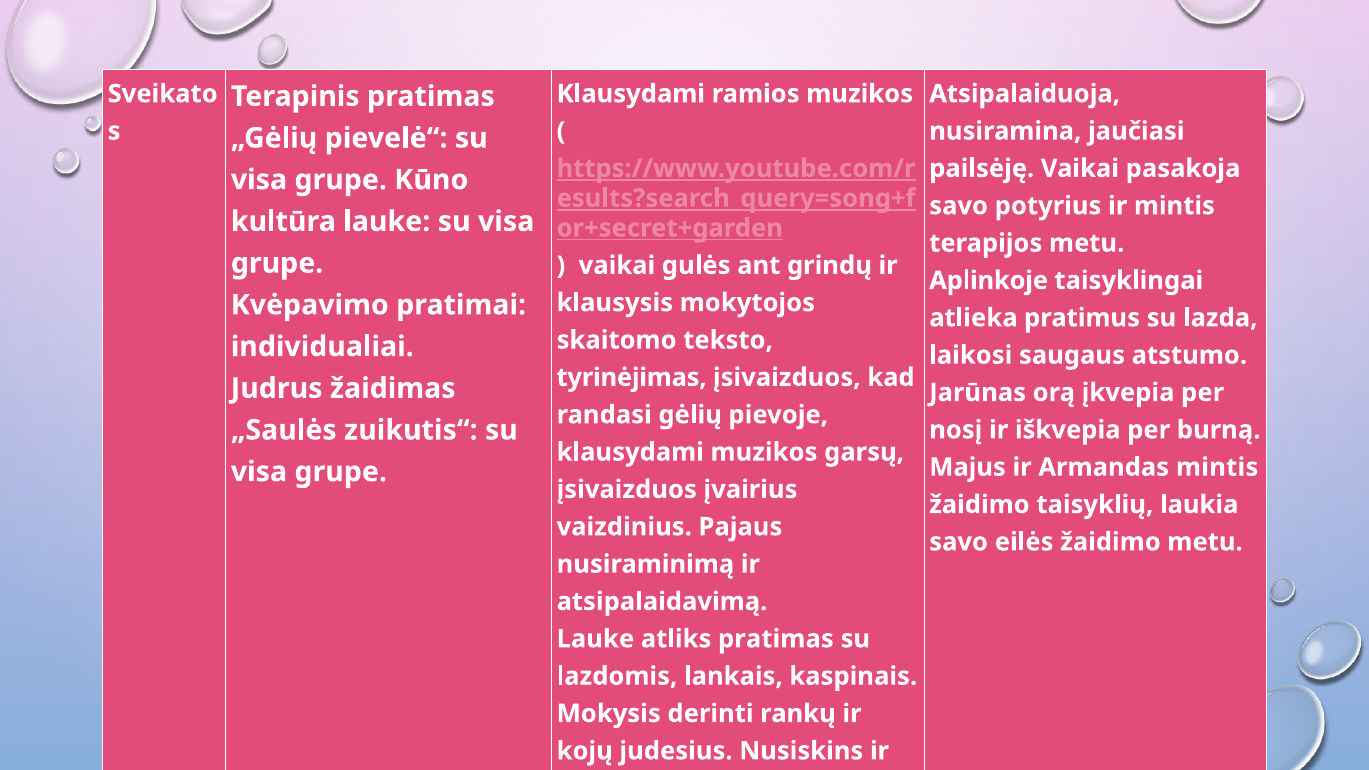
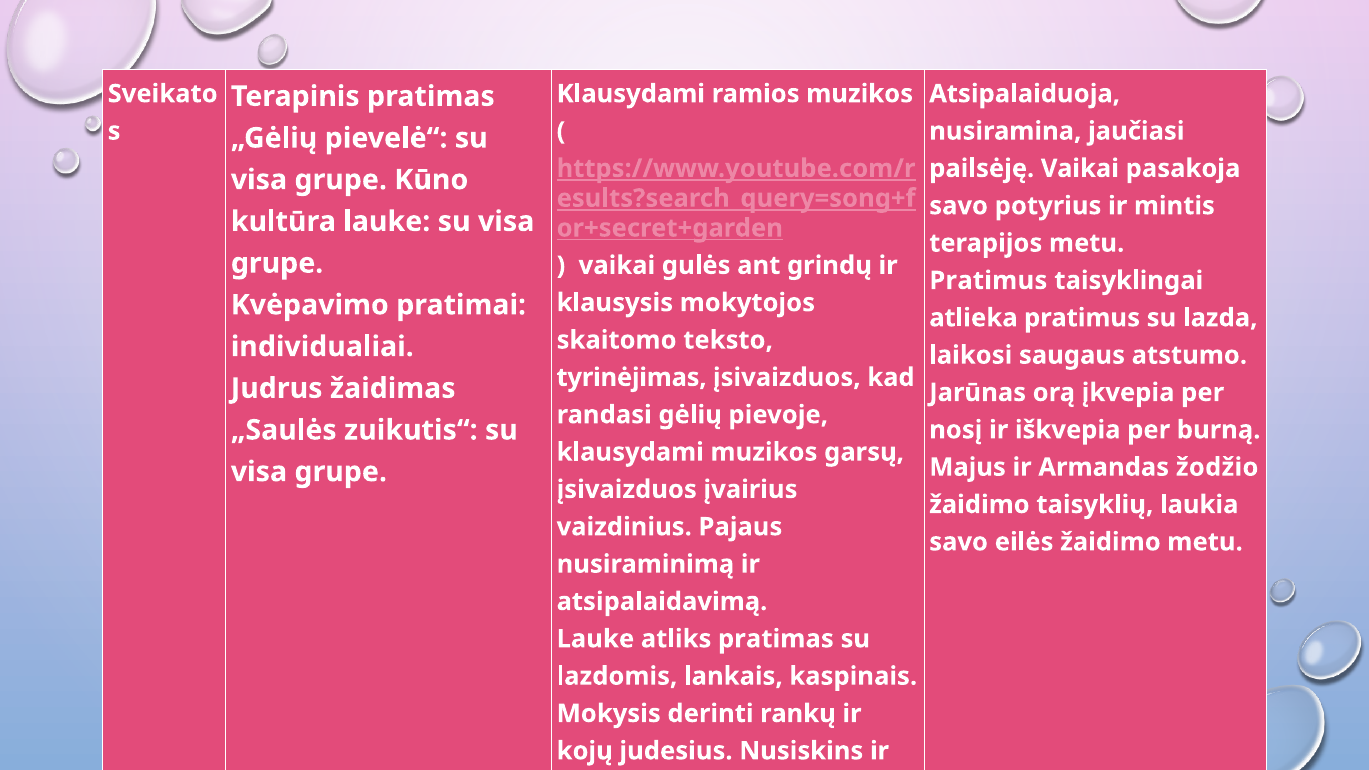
Aplinkoje: Aplinkoje -> Pratimus (988, 281)
Armandas mintis: mintis -> žodžio (1217, 467)
